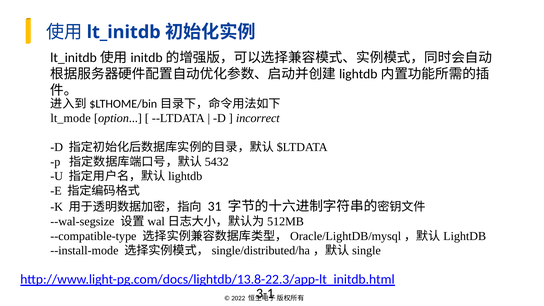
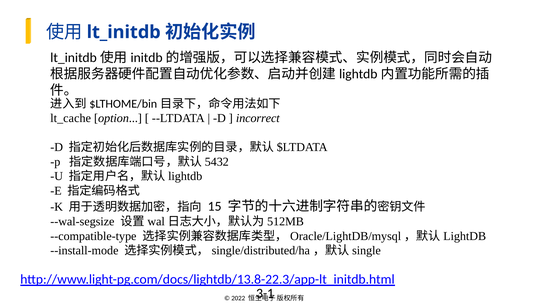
lt_mode: lt_mode -> lt_cache (71, 118)
31: 31 -> 15 (215, 206)
